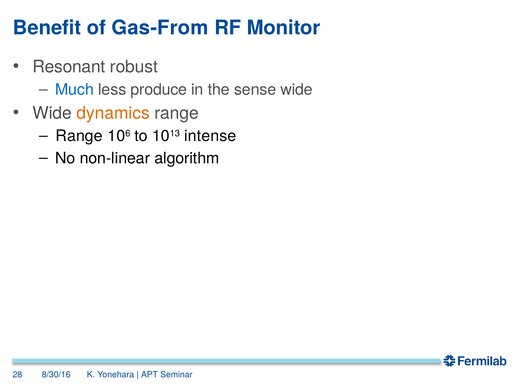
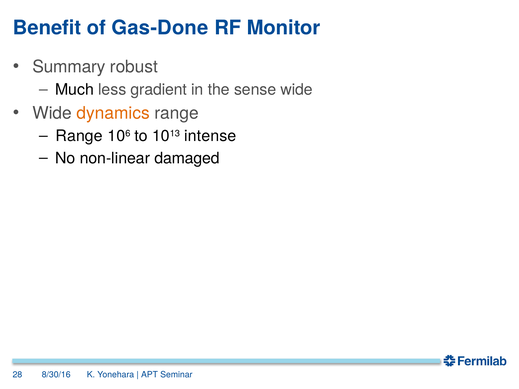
Gas-From: Gas-From -> Gas-Done (160, 28)
Resonant: Resonant -> Summary (69, 67)
Much colour: blue -> black (74, 90)
produce: produce -> gradient (159, 90)
algorithm: algorithm -> damaged (187, 158)
